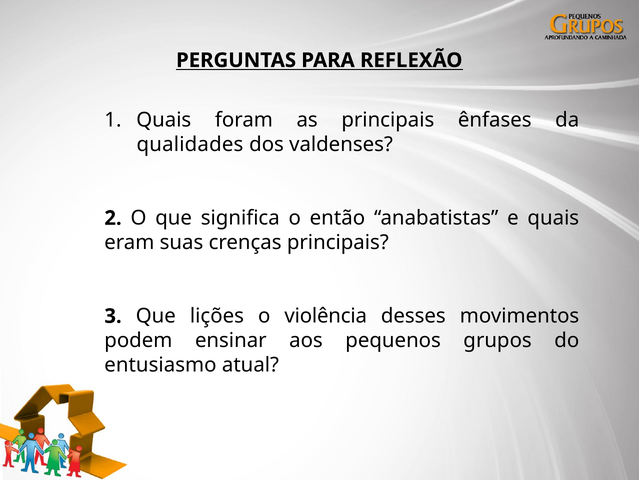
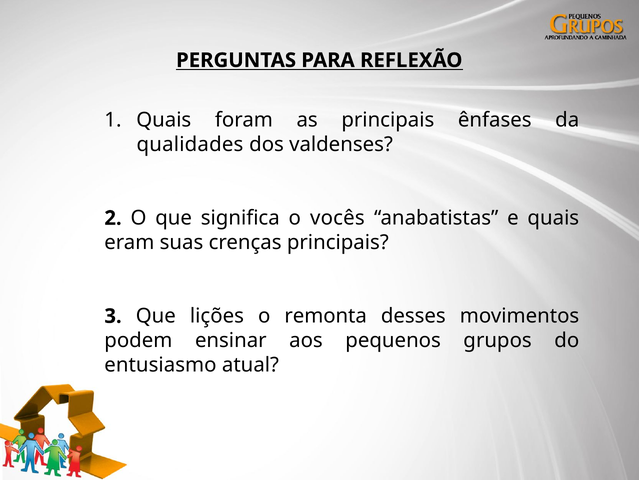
então: então -> vocês (337, 218)
violência: violência -> remonta (326, 316)
